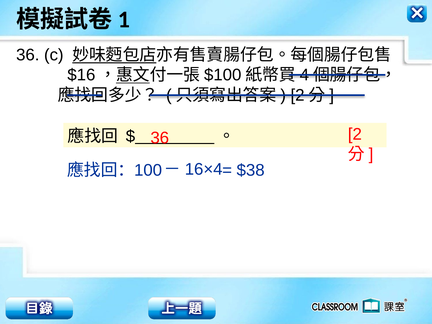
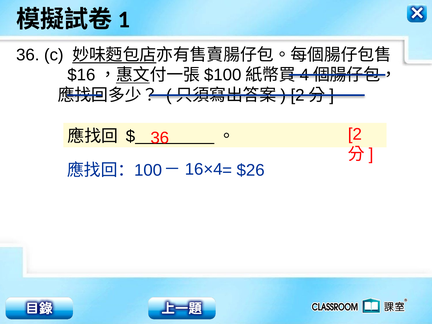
$38: $38 -> $26 (251, 170)
